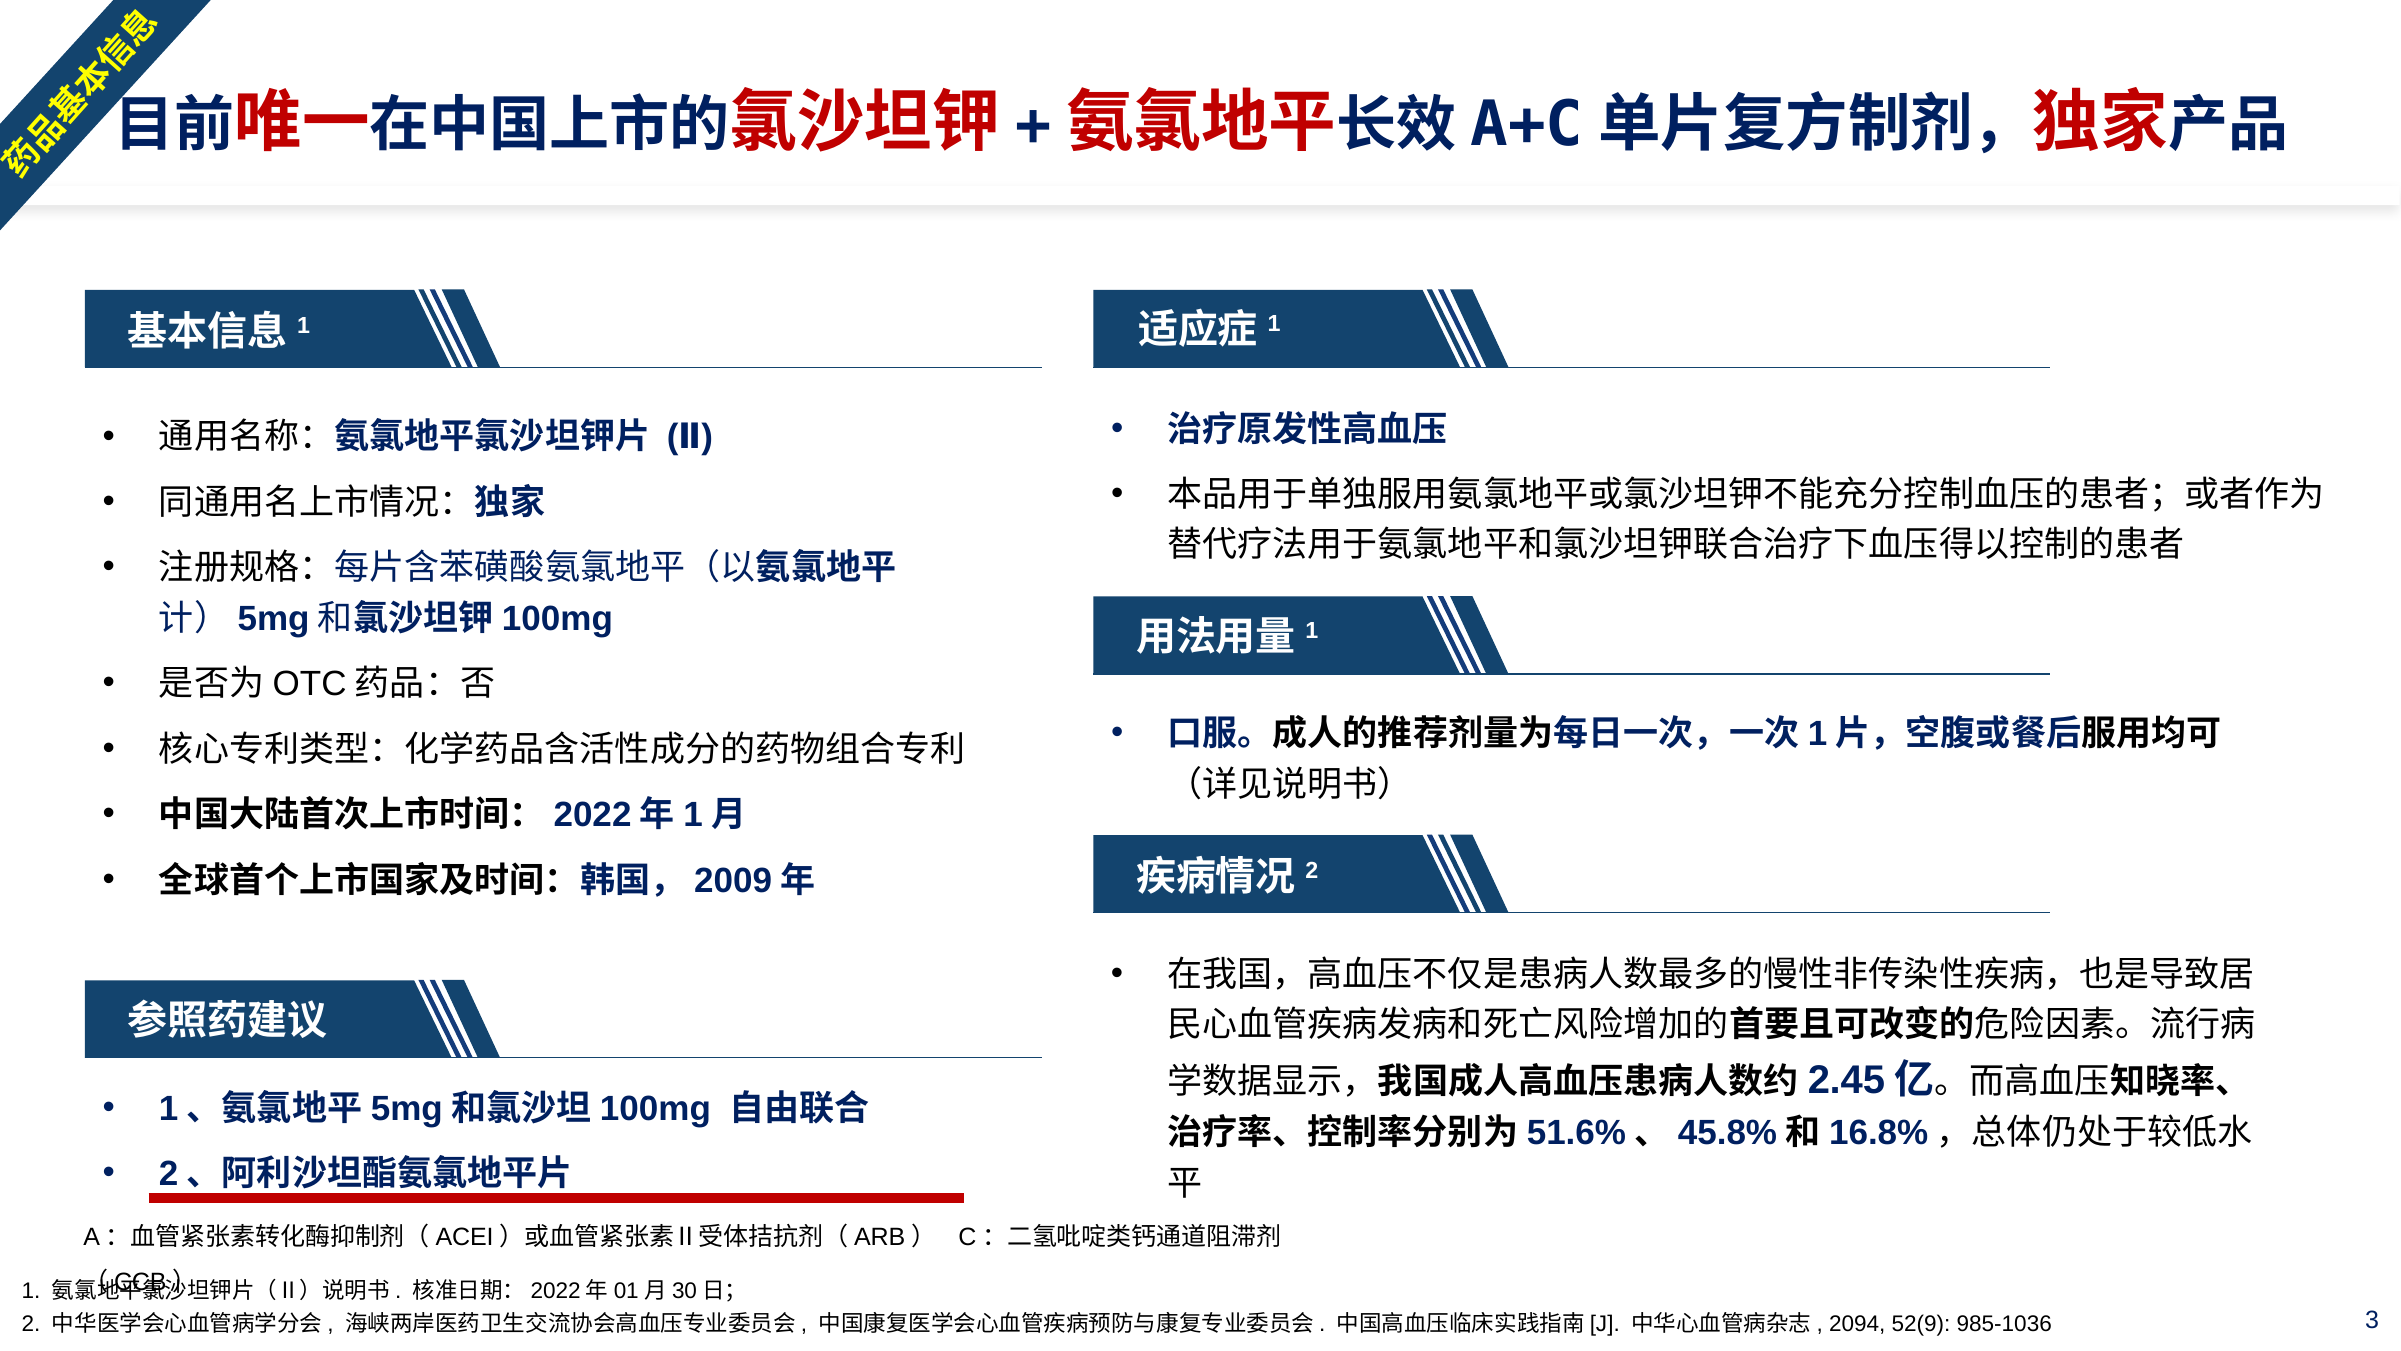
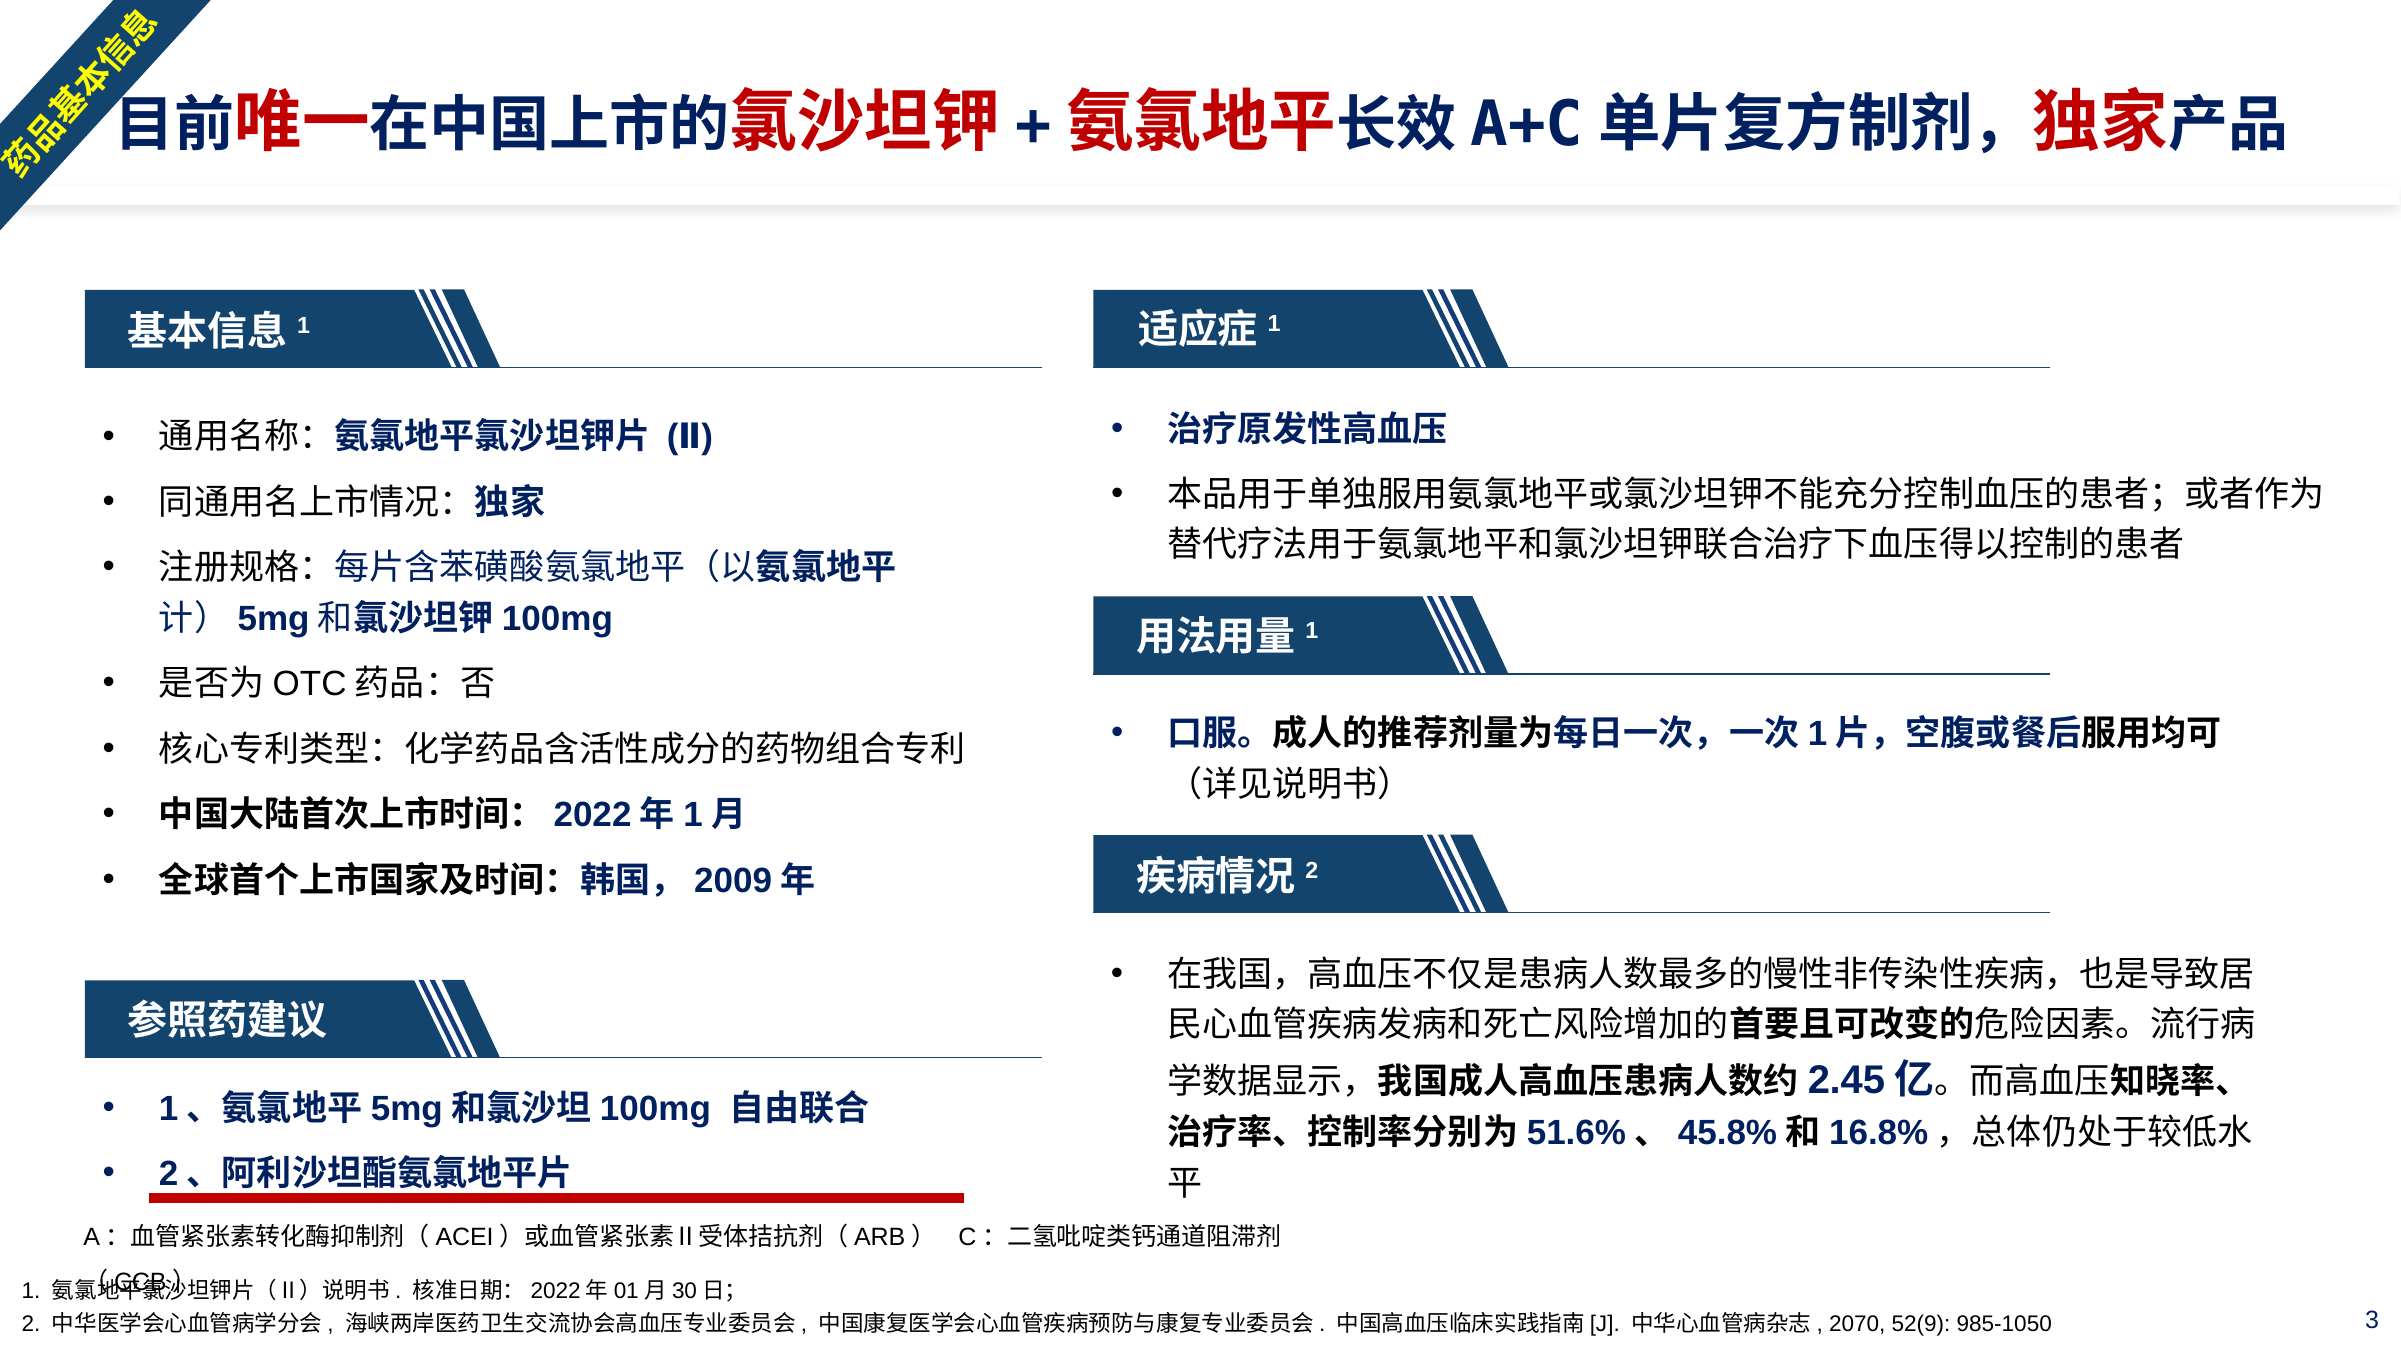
2094: 2094 -> 2070 (1857, 1324)
985-1036: 985-1036 -> 985-1050 (2004, 1324)
